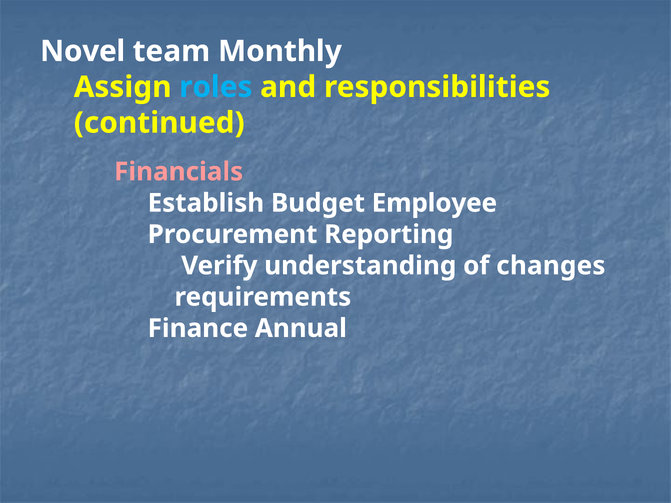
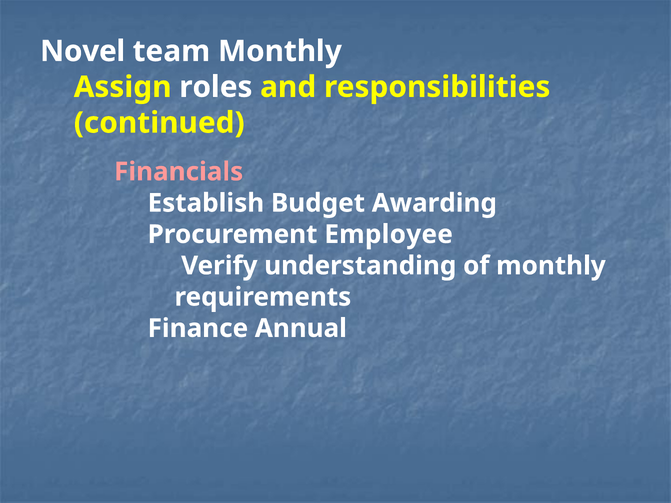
roles colour: light blue -> white (216, 87)
Employee: Employee -> Awarding (434, 203)
Reporting: Reporting -> Employee (389, 235)
of changes: changes -> monthly (551, 266)
